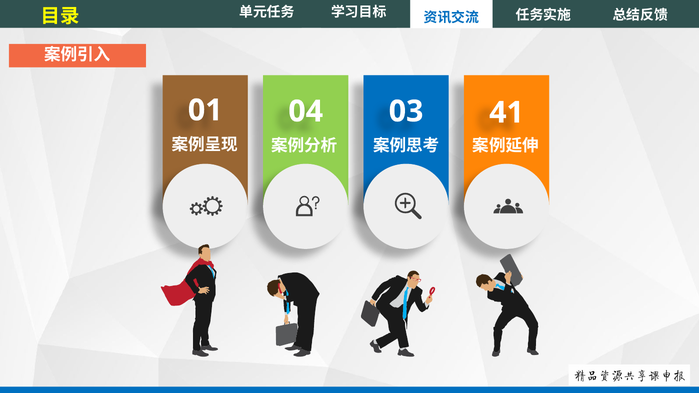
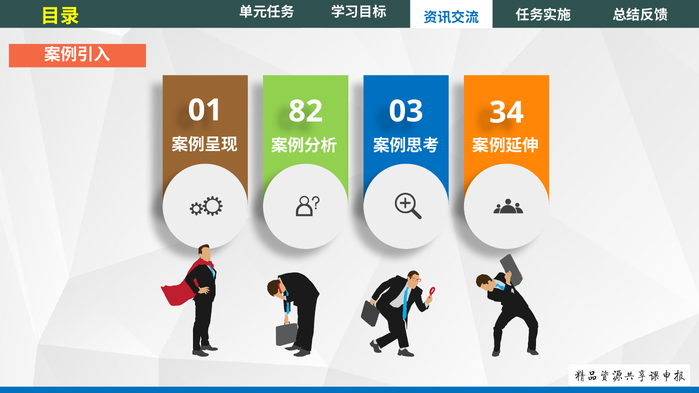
04: 04 -> 82 (306, 111)
41: 41 -> 34 (507, 113)
